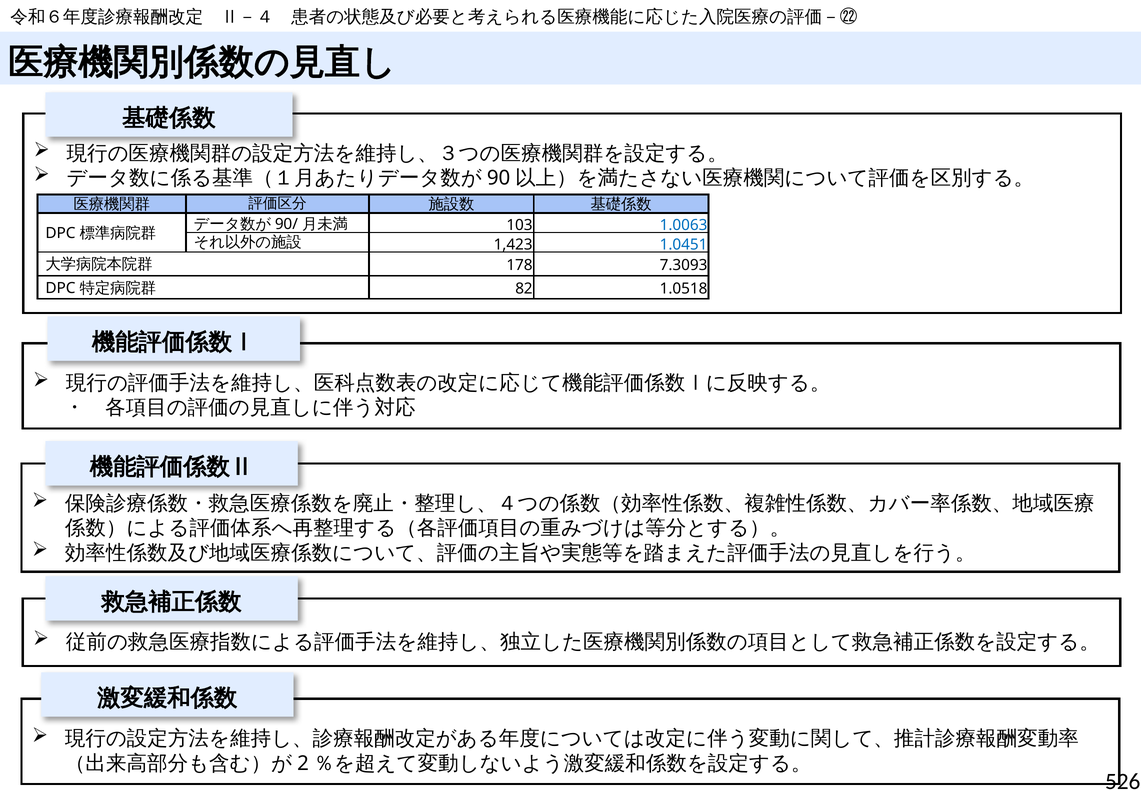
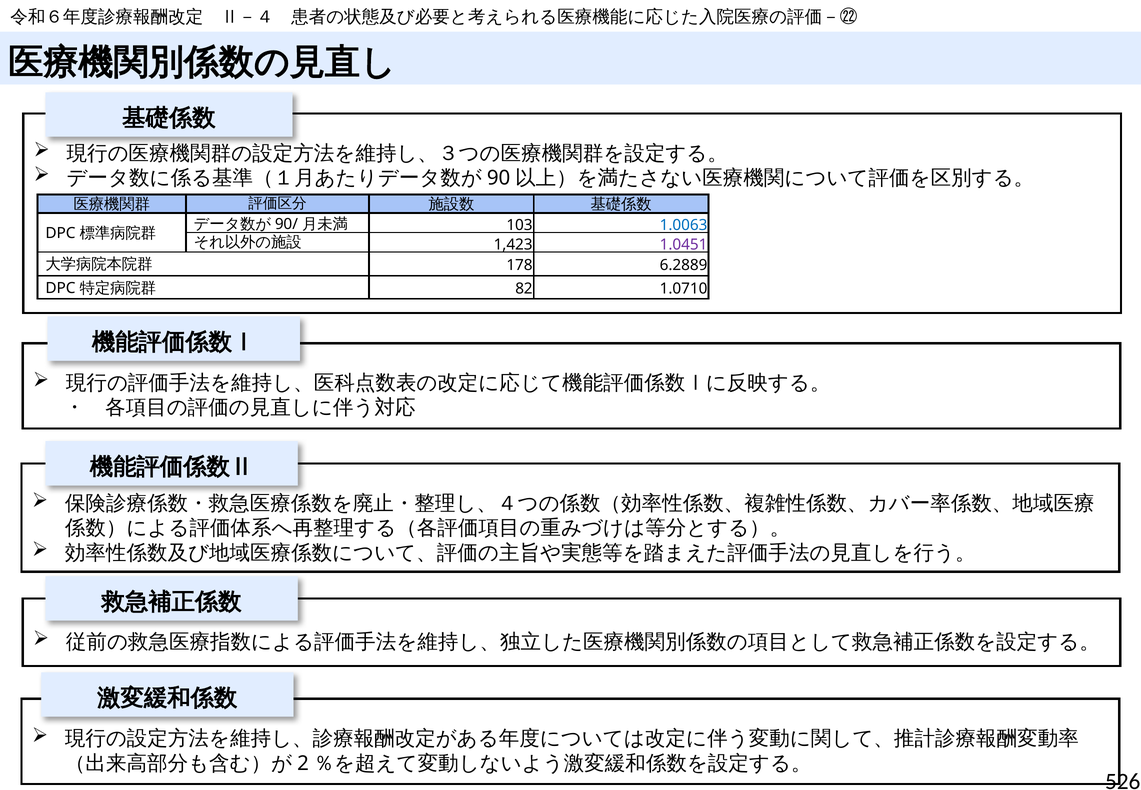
1.0451 colour: blue -> purple (684, 245)
7.3093: 7.3093 -> 6.2889 (684, 265)
1.0518: 1.0518 -> 1.0710 (684, 289)
